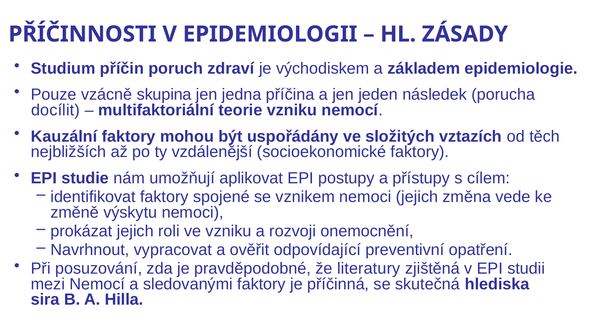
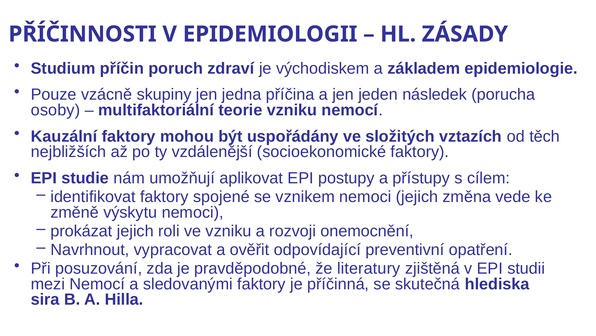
skupina: skupina -> skupiny (164, 94)
docílit: docílit -> osoby (55, 110)
